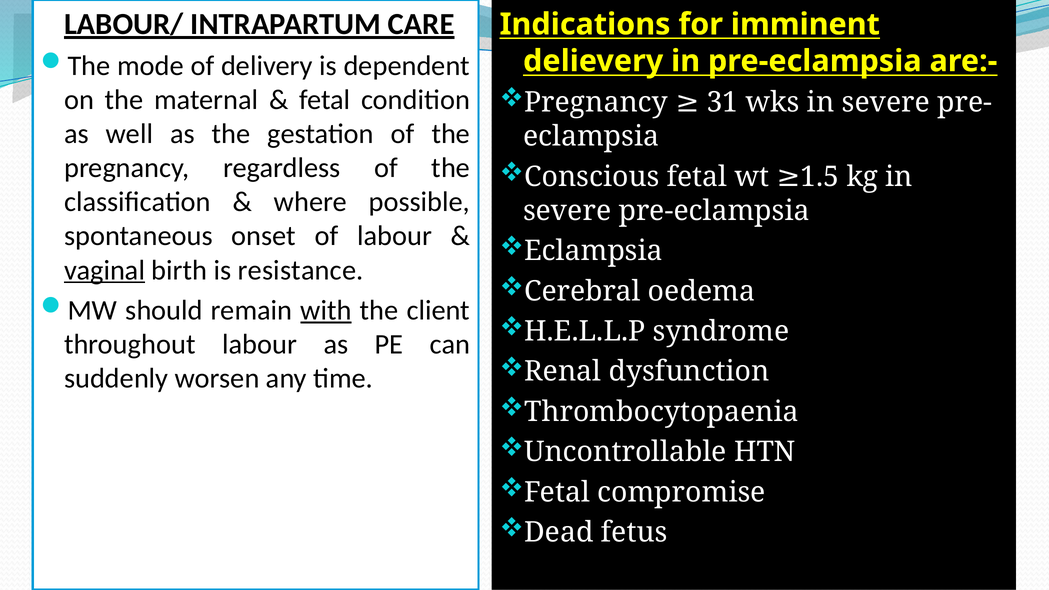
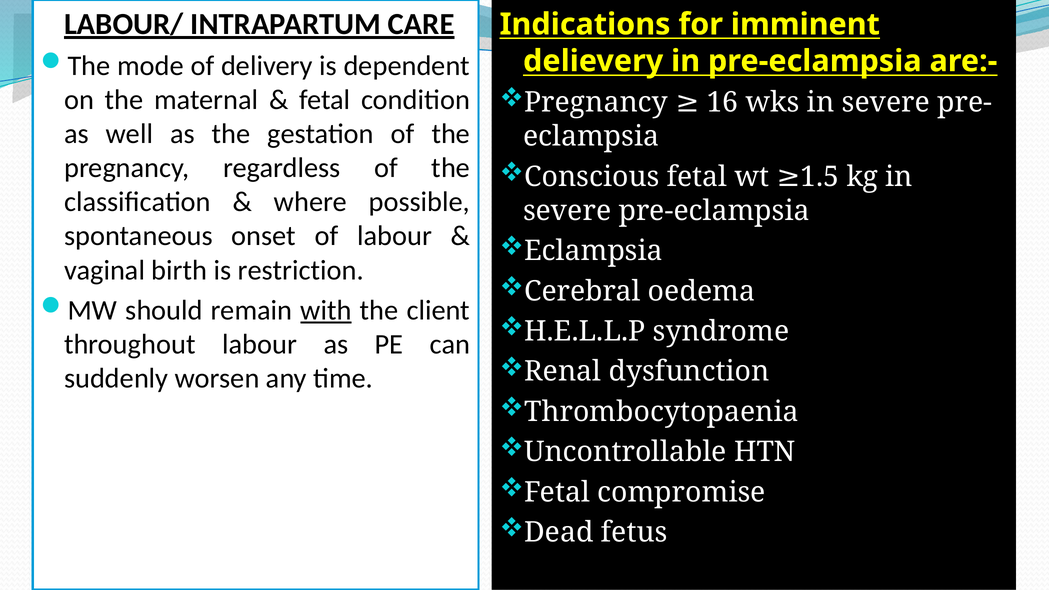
31: 31 -> 16 (722, 102)
vaginal underline: present -> none (105, 270)
resistance: resistance -> restriction (301, 270)
